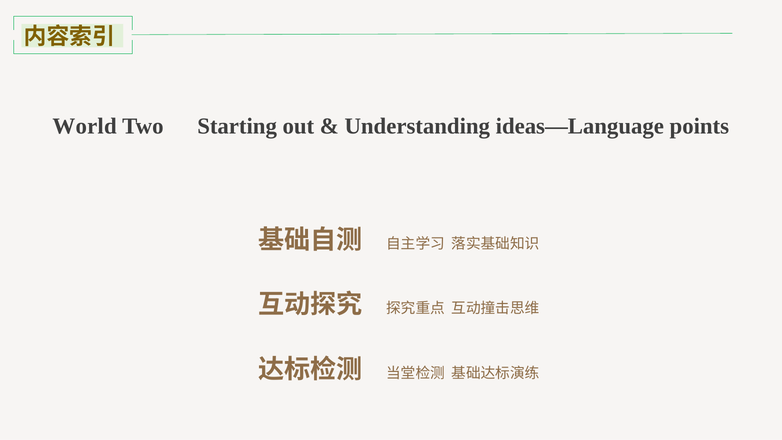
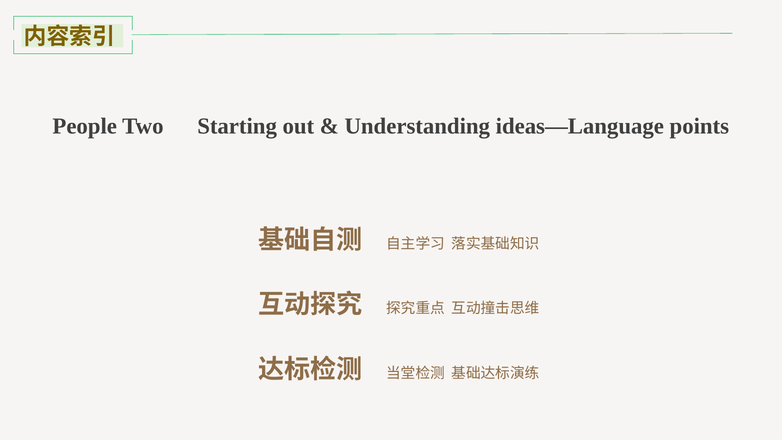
World: World -> People (85, 126)
